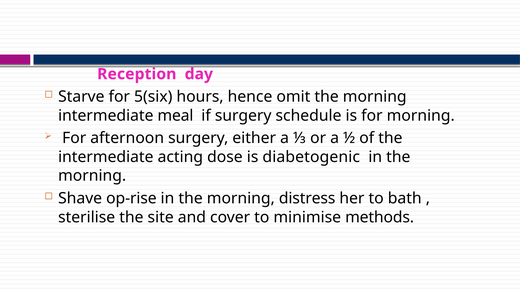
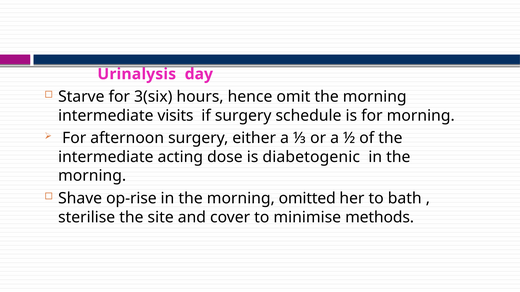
Reception: Reception -> Urinalysis (137, 74)
5(six: 5(six -> 3(six (153, 97)
meal: meal -> visits (175, 116)
distress: distress -> omitted (307, 199)
